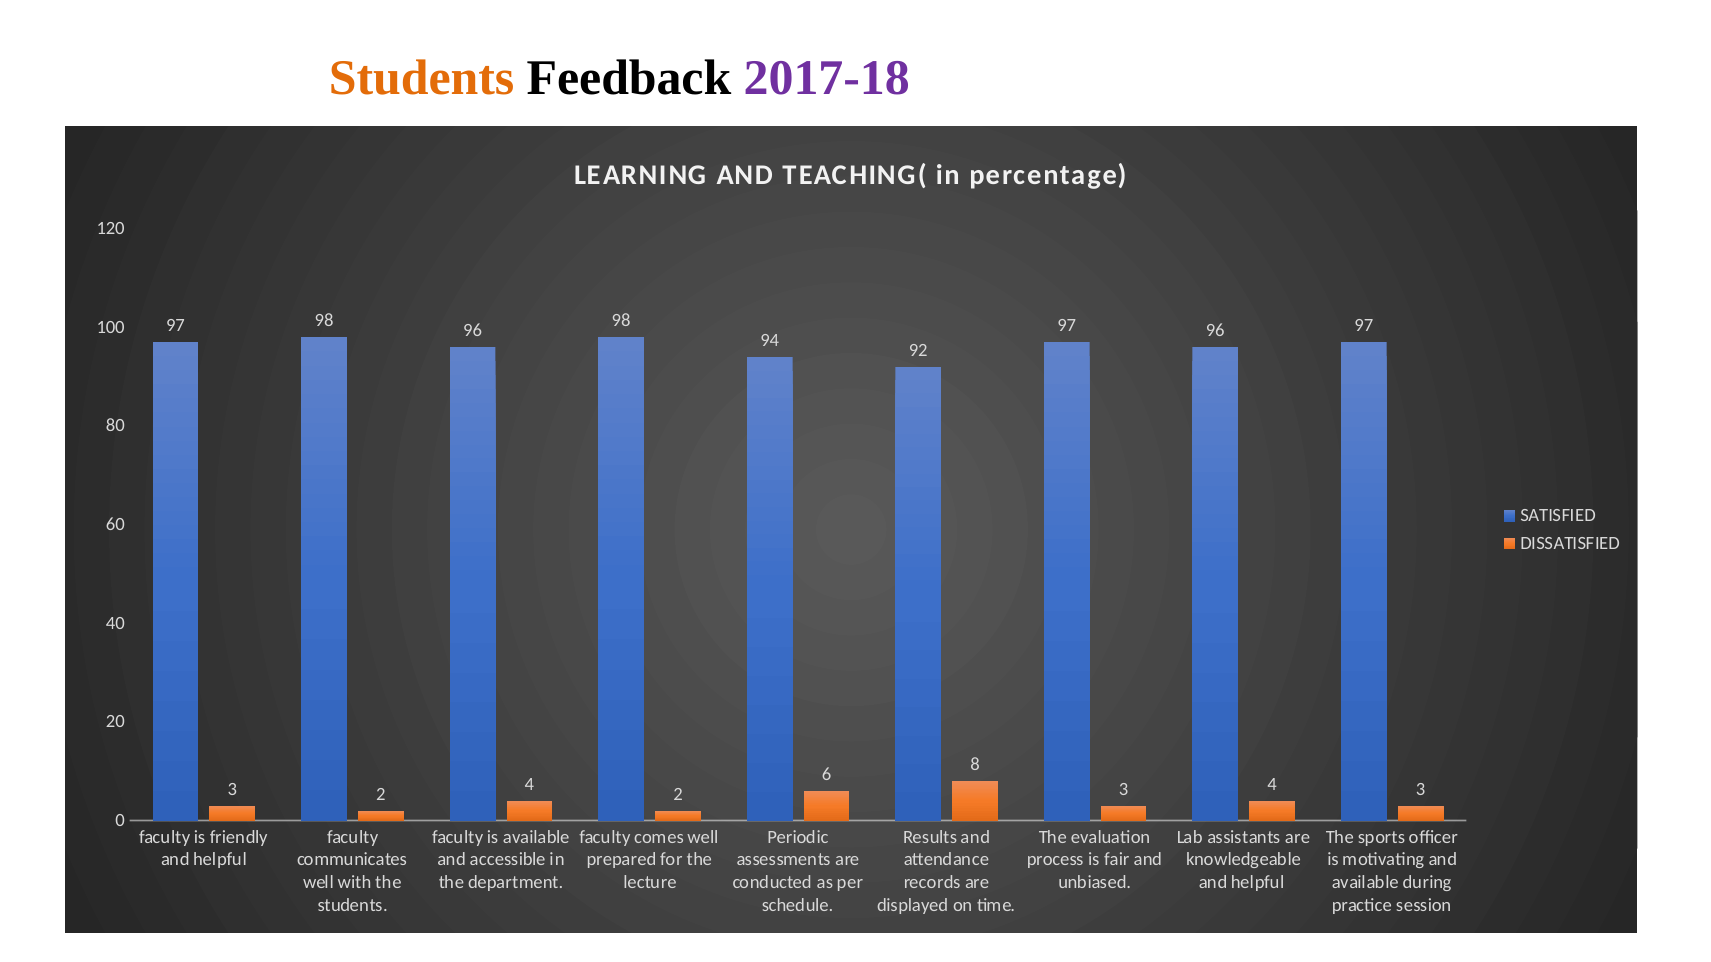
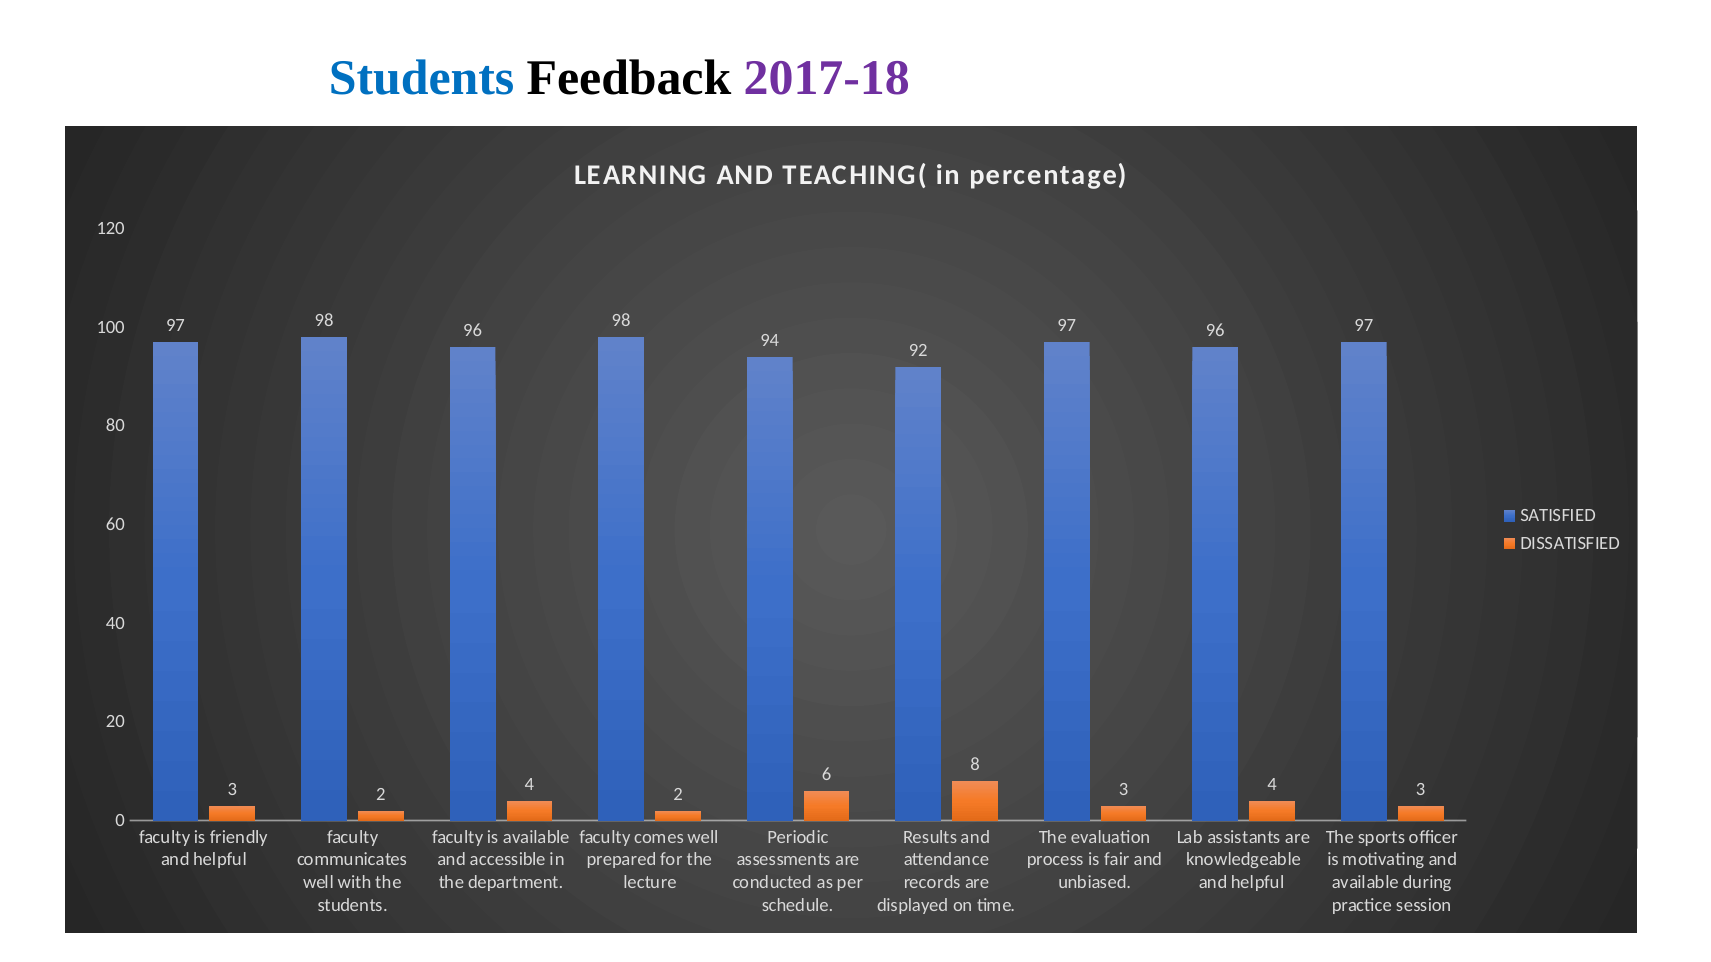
Students colour: orange -> blue (422, 78)
